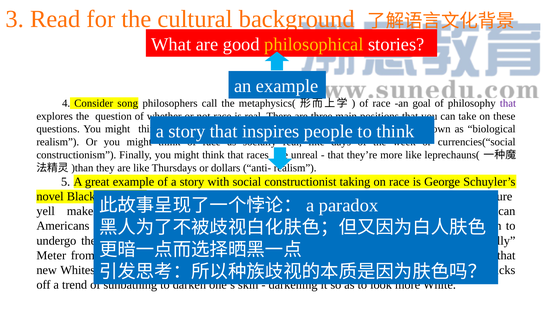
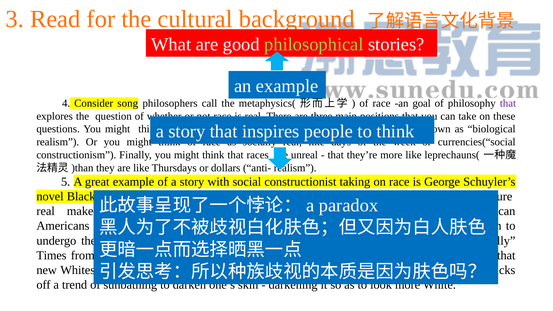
philosophical colour: yellow -> light green (314, 44)
yell: yell -> real (46, 211)
Meter: Meter -> Times (51, 255)
